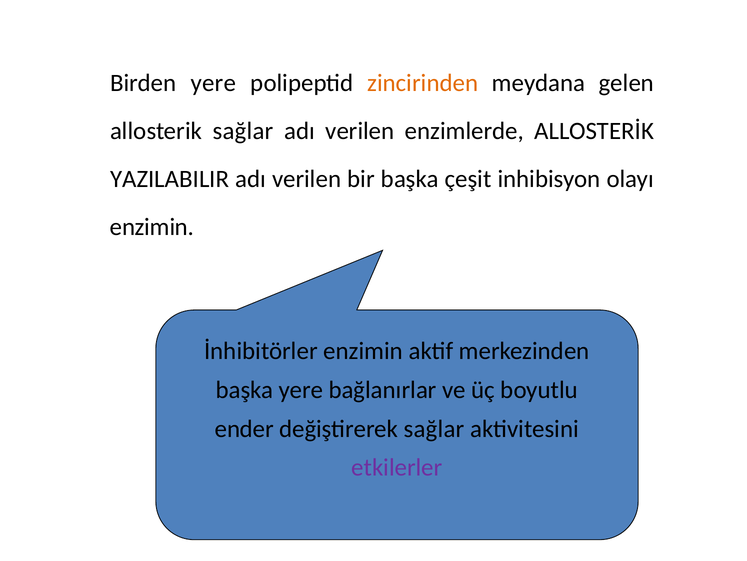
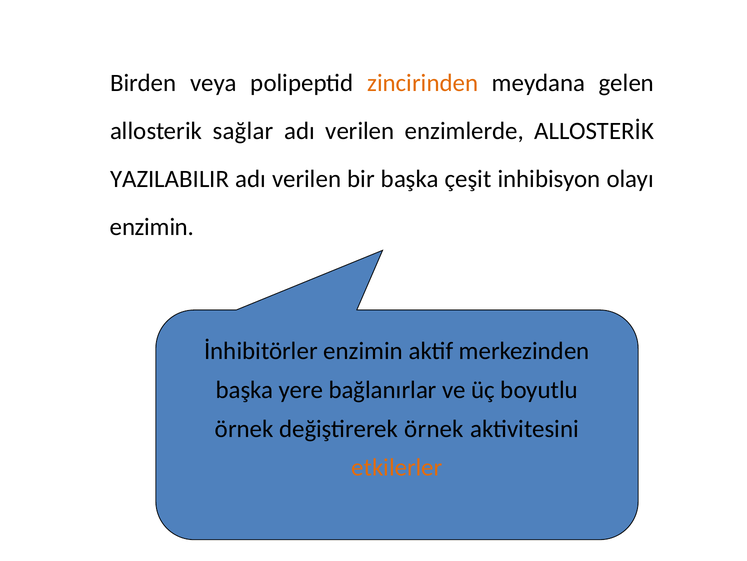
Birden yere: yere -> veya (213, 83)
ender: ender -> örnek (244, 428)
değiştirerek sağlar: sağlar -> örnek (434, 428)
etkilerler colour: purple -> orange (397, 467)
